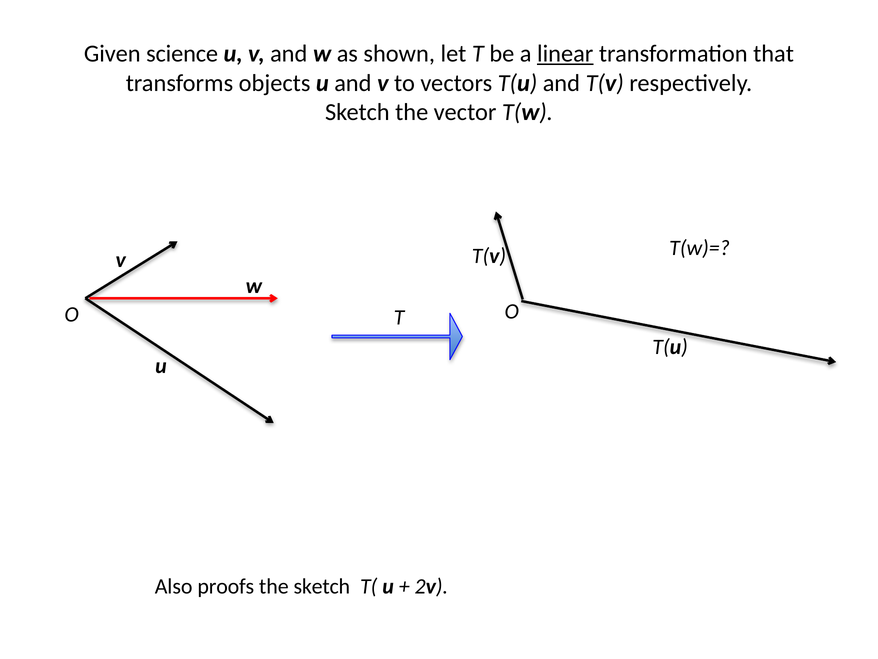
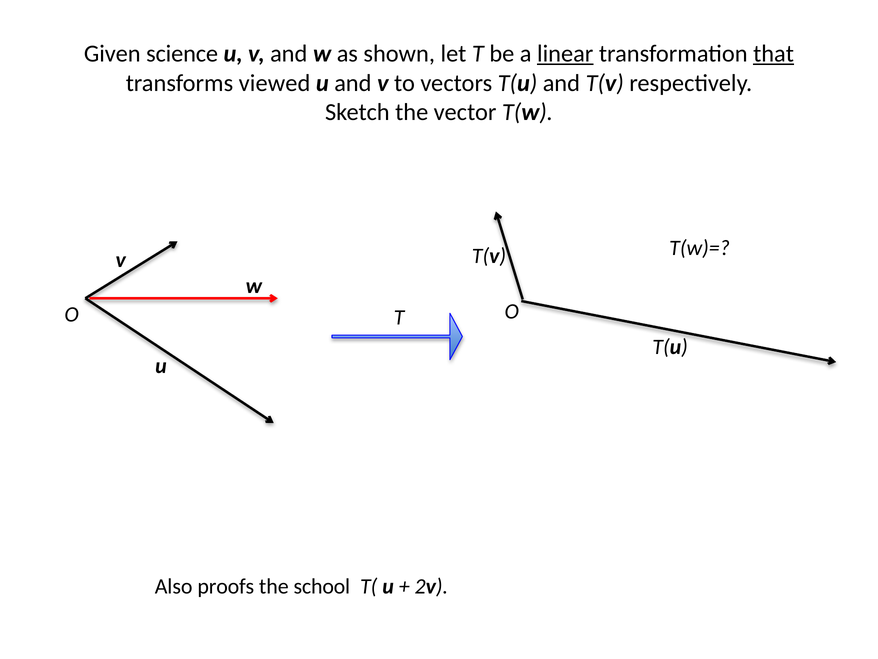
that underline: none -> present (774, 54)
objects: objects -> viewed (275, 83)
the sketch: sketch -> school (322, 586)
